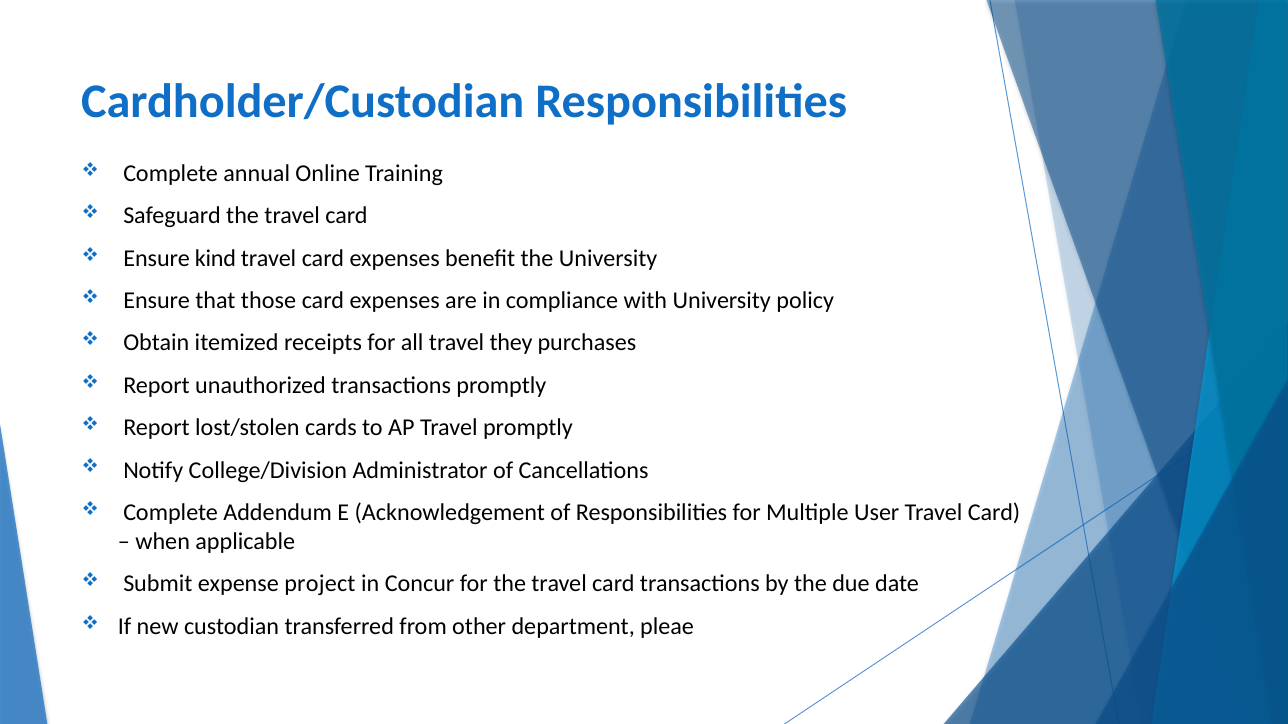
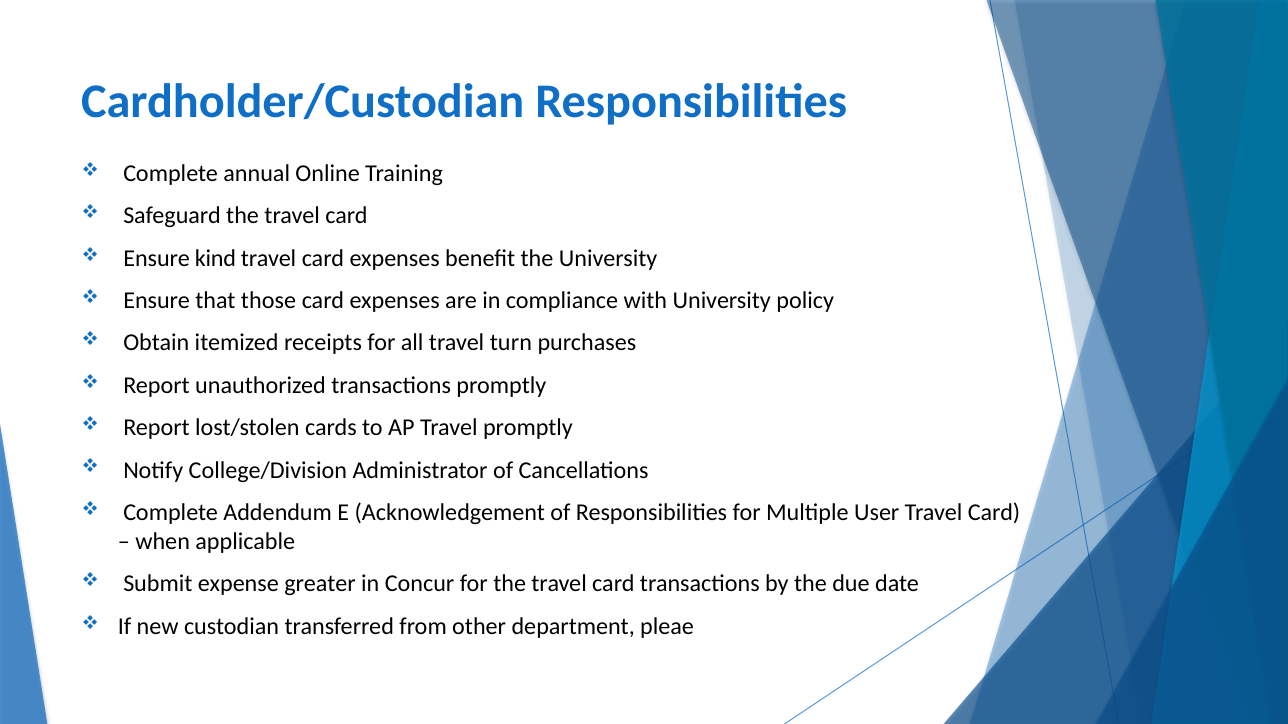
they: they -> turn (511, 343)
project: project -> greater (320, 584)
